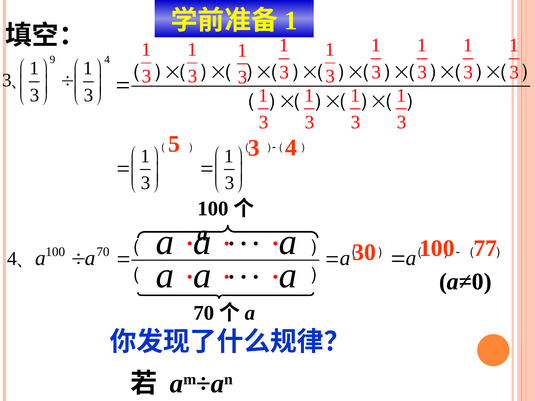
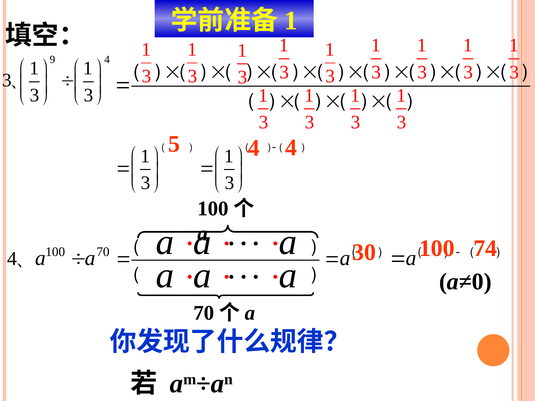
5 3: 3 -> 4 (254, 148)
77: 77 -> 74 (485, 248)
